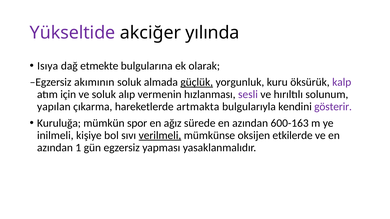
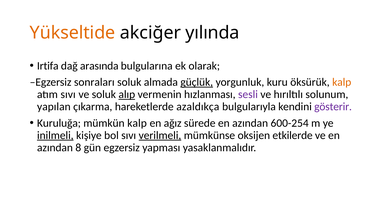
Yükseltide colour: purple -> orange (73, 33)
Isıya: Isıya -> Irtifa (48, 66)
etmekte: etmekte -> arasında (99, 66)
akımının: akımının -> sonraları (94, 82)
kalp colour: purple -> orange (342, 82)
atım için: için -> sıvı (68, 95)
alıp underline: none -> present (127, 95)
artmakta: artmakta -> azaldıkça (198, 107)
mümkün spor: spor -> kalp (137, 123)
600-163: 600-163 -> 600-254 (290, 123)
inilmeli underline: none -> present (55, 136)
1: 1 -> 8 (78, 148)
